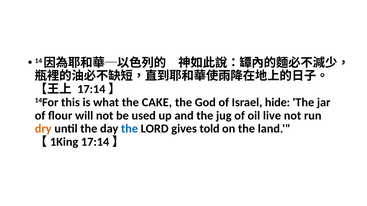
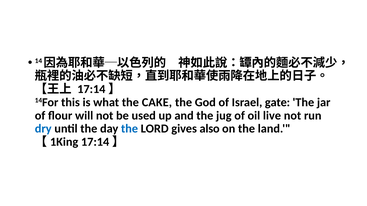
hide: hide -> gate (277, 103)
dry colour: orange -> blue (43, 129)
told: told -> also (210, 129)
